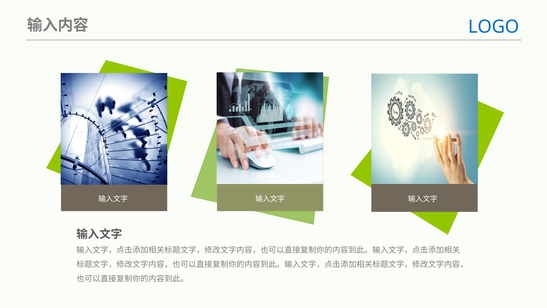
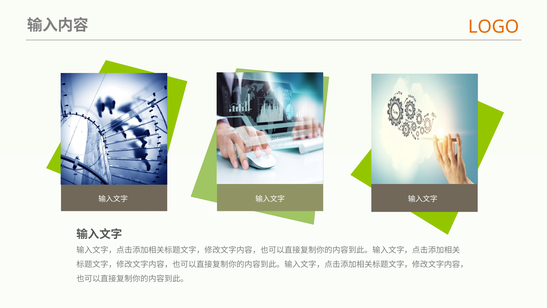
LOGO colour: blue -> orange (494, 27)
